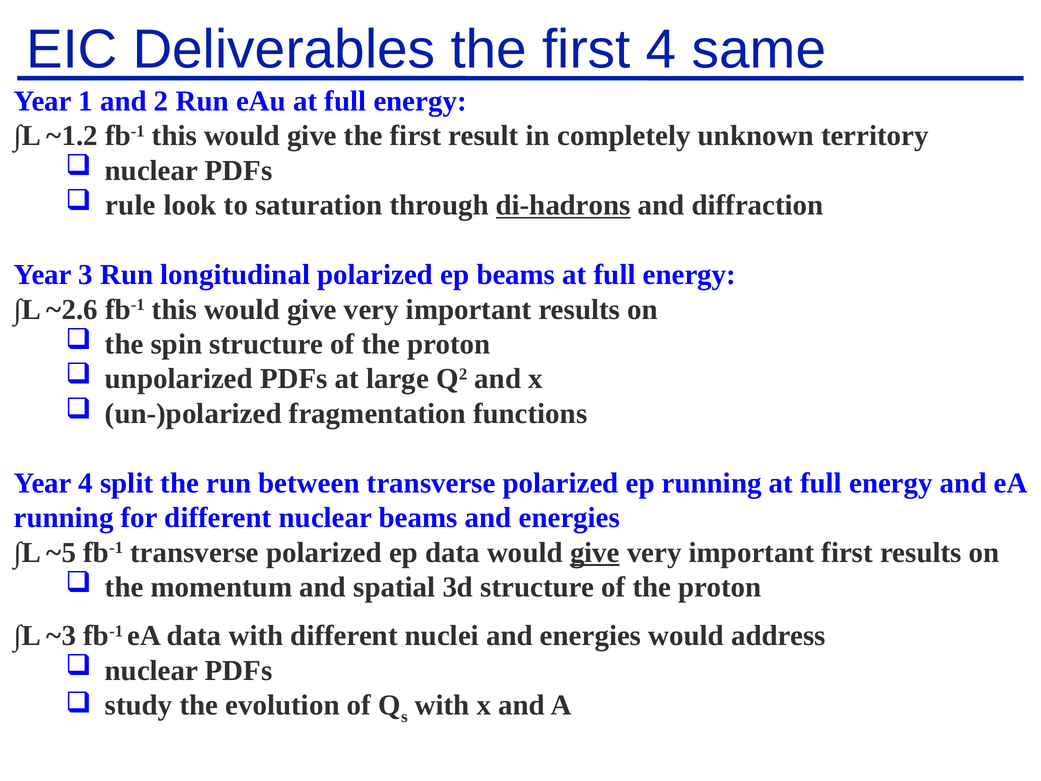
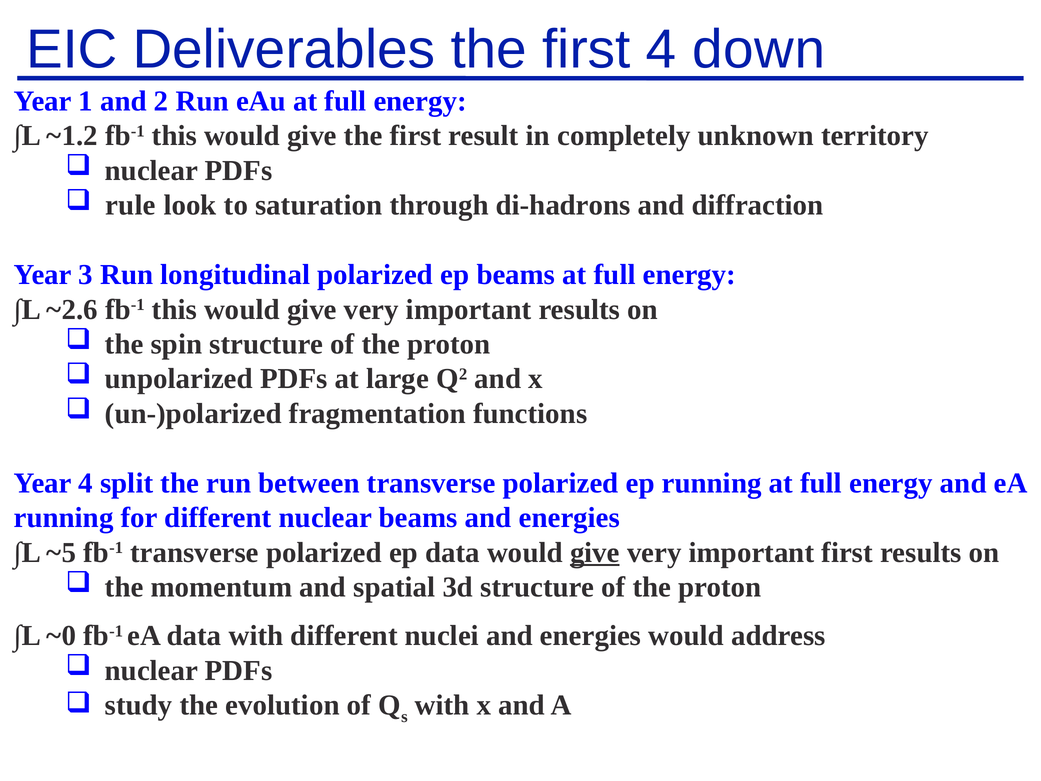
same: same -> down (759, 50)
di-hadrons underline: present -> none (563, 205)
~3: ~3 -> ~0 (61, 636)
